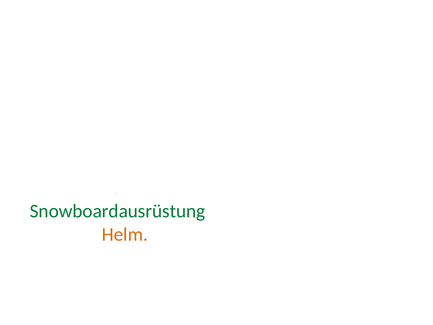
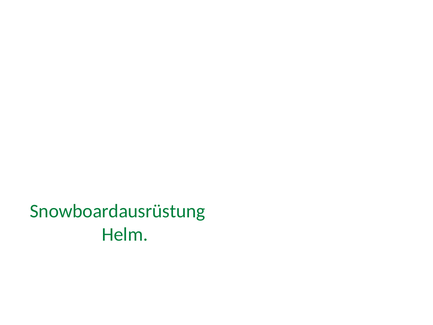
Helm colour: orange -> green (125, 234)
